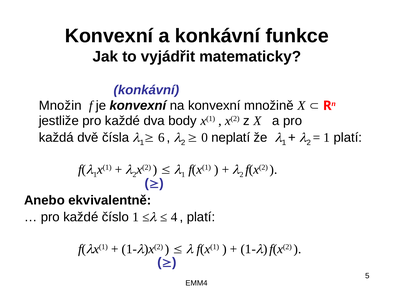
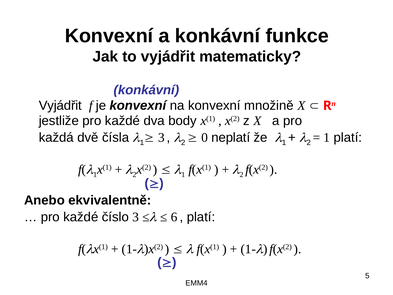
Množin: Množin -> Vyjádřit (60, 106)
6: 6 -> 3 (161, 137)
číslo 1: 1 -> 3 (136, 217)
4: 4 -> 6 (174, 217)
